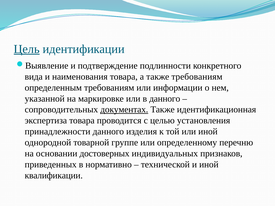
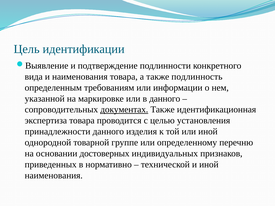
Цель underline: present -> none (27, 49)
также требованиям: требованиям -> подлинность (197, 77)
квалификации: квалификации -> наименования (54, 176)
